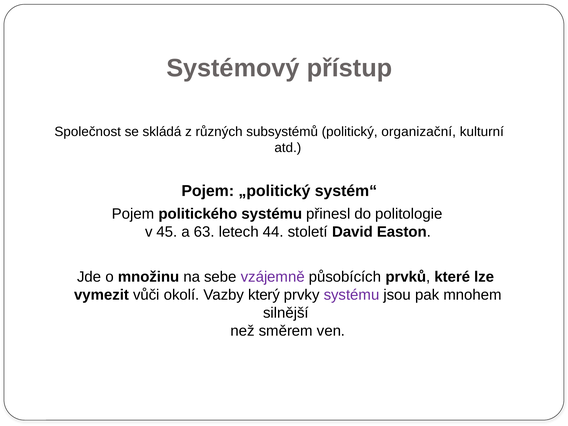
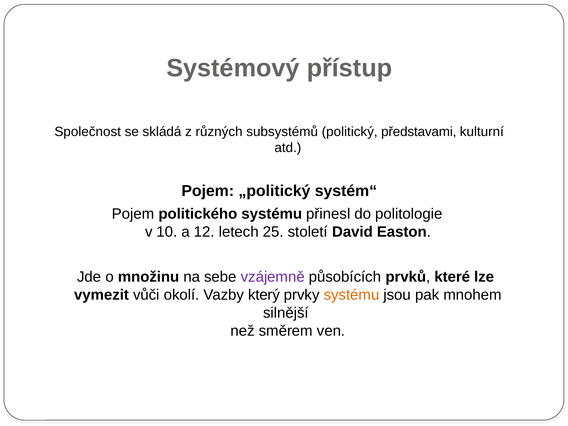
organizační: organizační -> představami (419, 132)
45: 45 -> 10 (167, 232)
63: 63 -> 12 (204, 232)
44: 44 -> 25 (273, 232)
systému colour: purple -> orange (352, 295)
